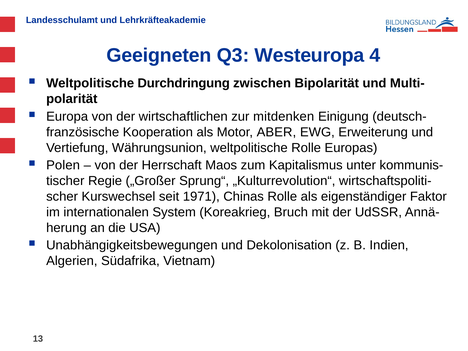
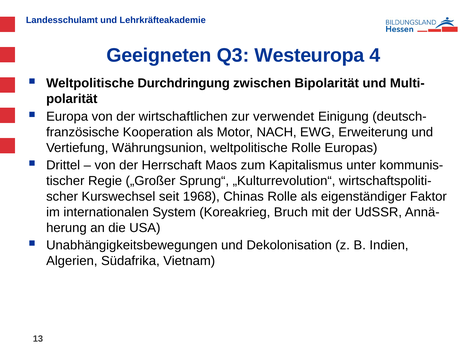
mitdenken: mitdenken -> verwendet (284, 117)
ABER: ABER -> NACH (277, 132)
Polen: Polen -> Drittel (63, 165)
1971: 1971 -> 1968 (201, 197)
